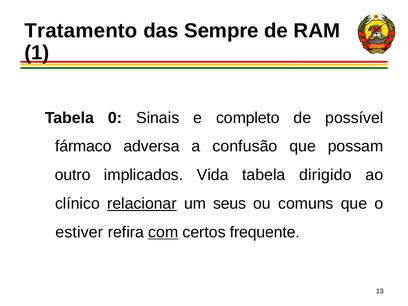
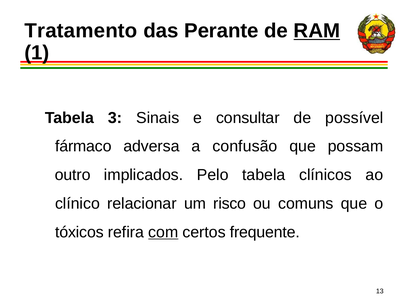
Sempre: Sempre -> Perante (221, 31)
RAM underline: none -> present (317, 31)
0: 0 -> 3 (115, 118)
completo: completo -> consultar (248, 118)
Vida: Vida -> Pelo (213, 175)
dirigido: dirigido -> clínicos (326, 175)
relacionar underline: present -> none (142, 204)
seus: seus -> risco (230, 204)
estiver: estiver -> tóxicos (79, 232)
